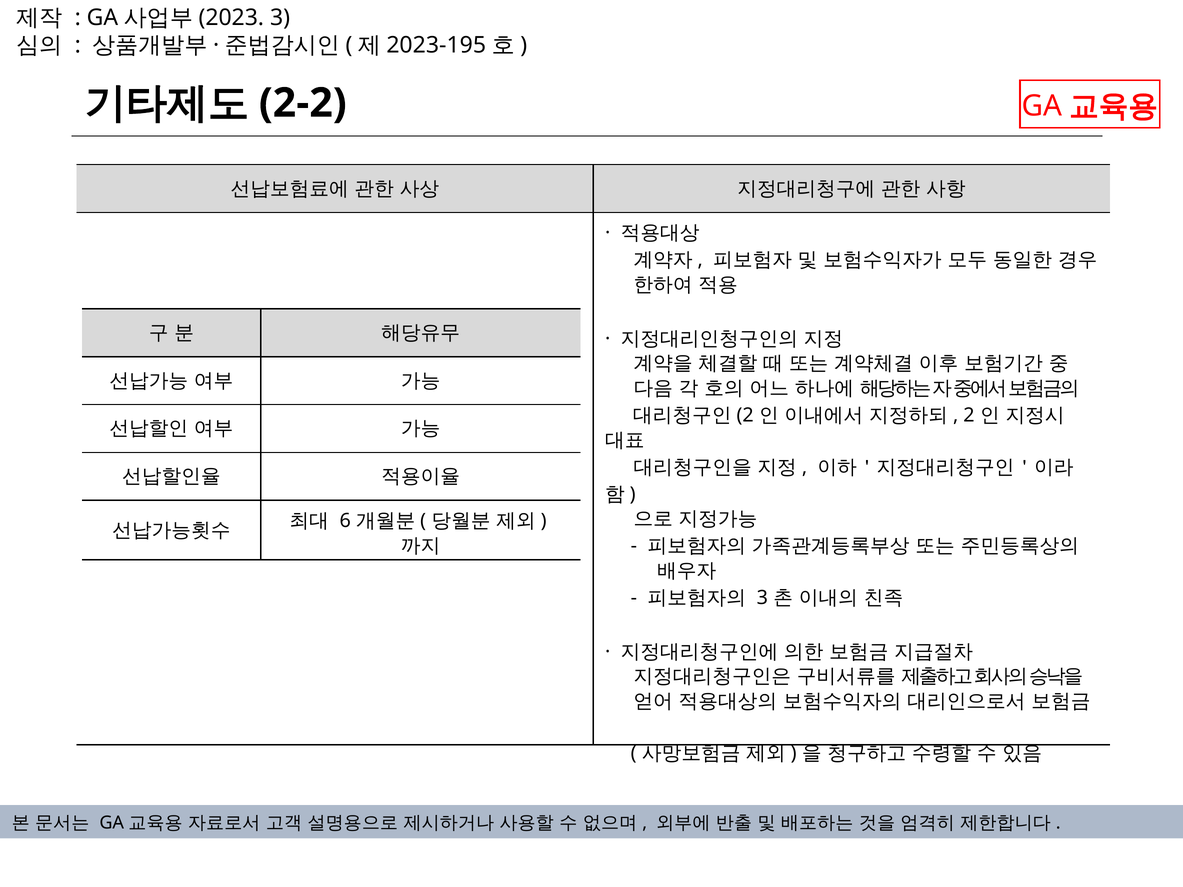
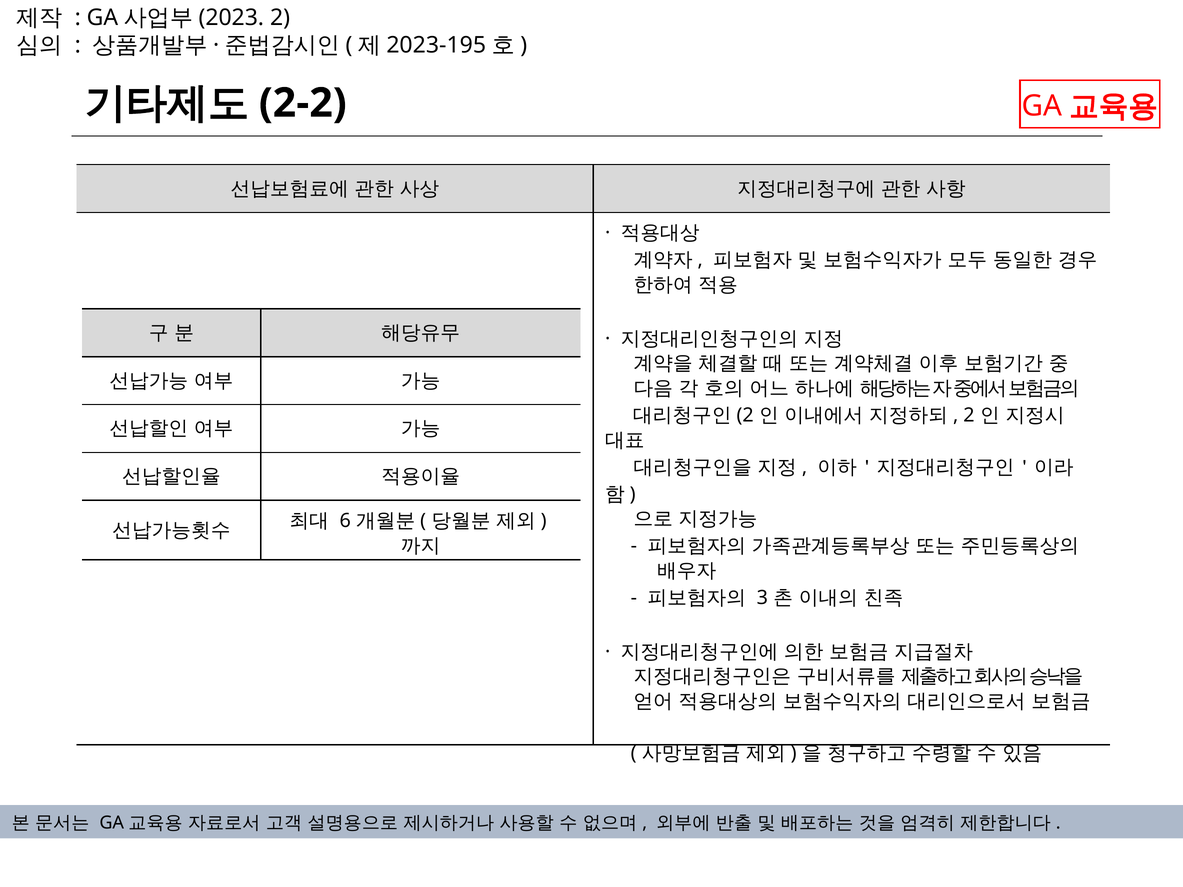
3: 3 -> 2 (280, 18)
